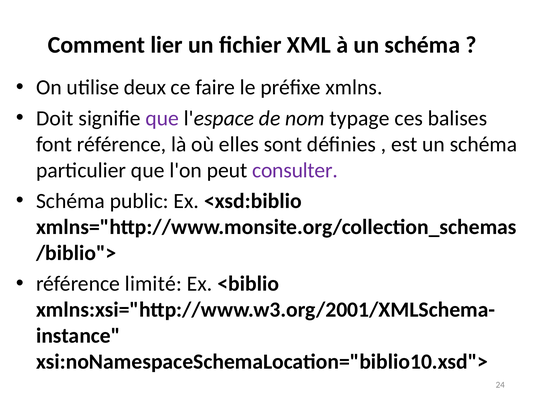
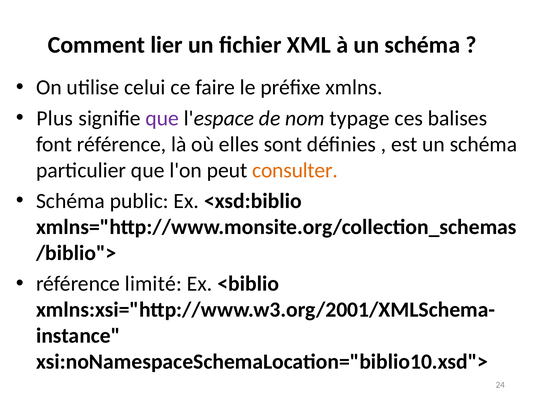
deux: deux -> celui (145, 87)
Doit: Doit -> Plus (55, 118)
consulter colour: purple -> orange (295, 170)
